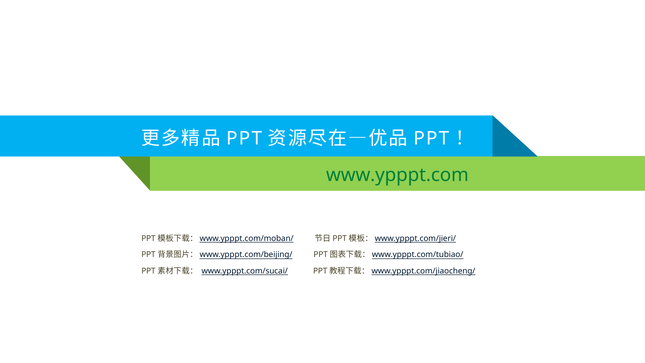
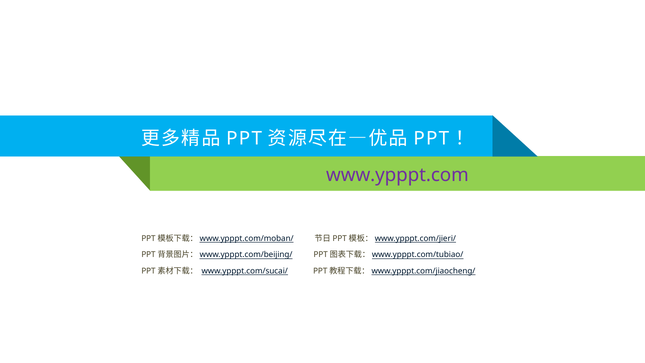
www.ypppt.com colour: green -> purple (397, 175)
